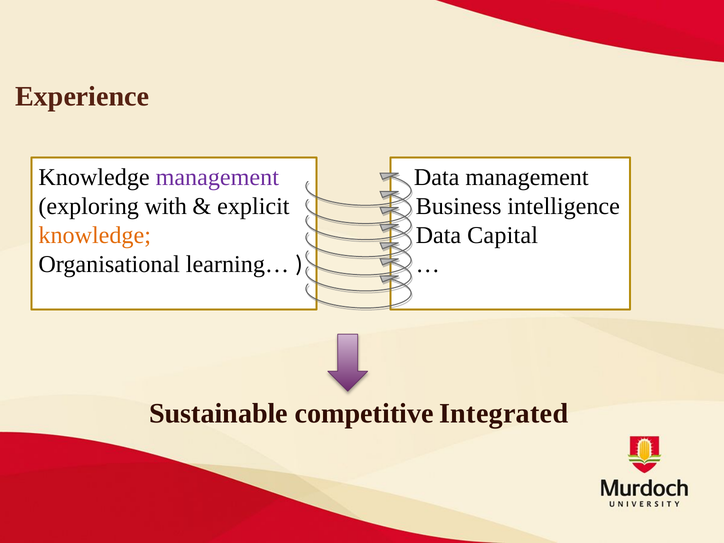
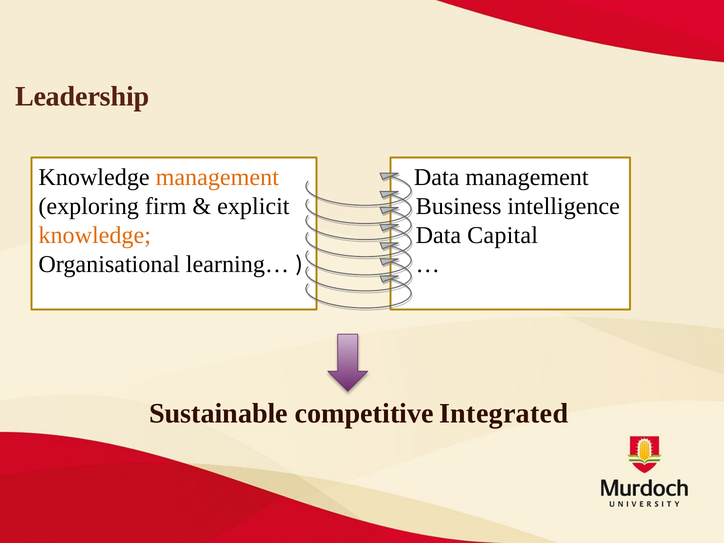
Experience: Experience -> Leadership (82, 97)
management colour: purple -> orange (217, 177)
with: with -> firm (166, 206)
